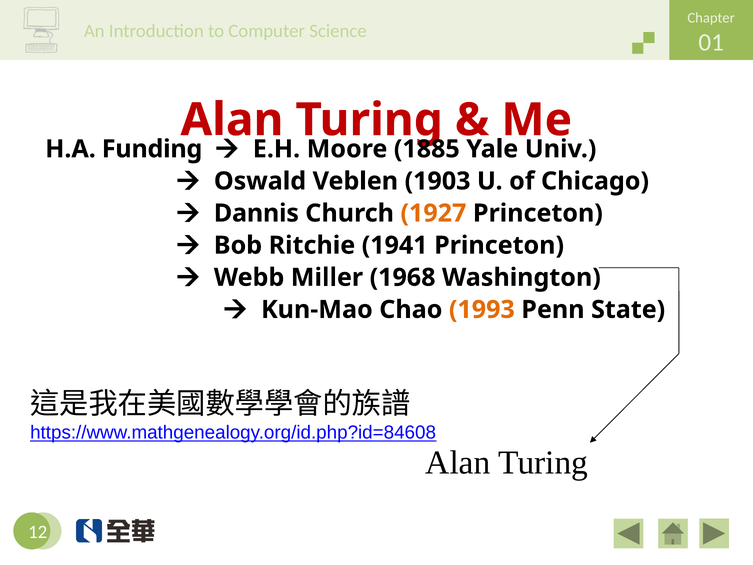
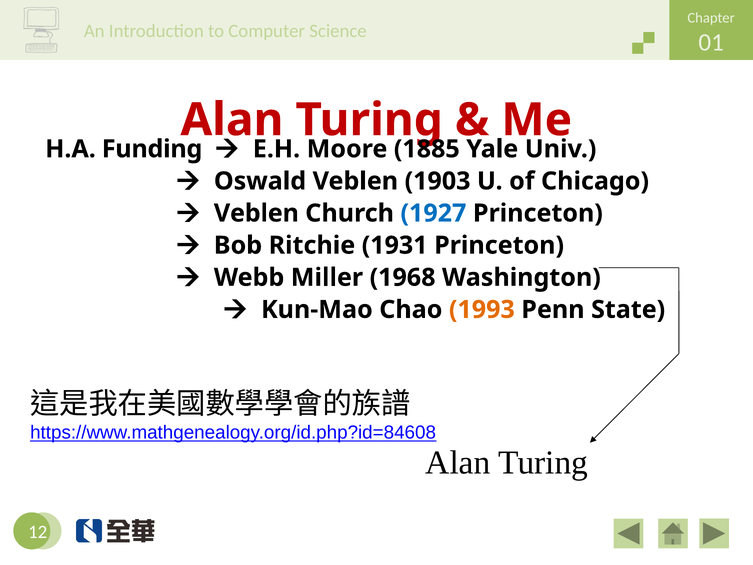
Dannis: Dannis -> Veblen (256, 213)
1927 colour: orange -> blue (433, 213)
1941: 1941 -> 1931 (395, 245)
